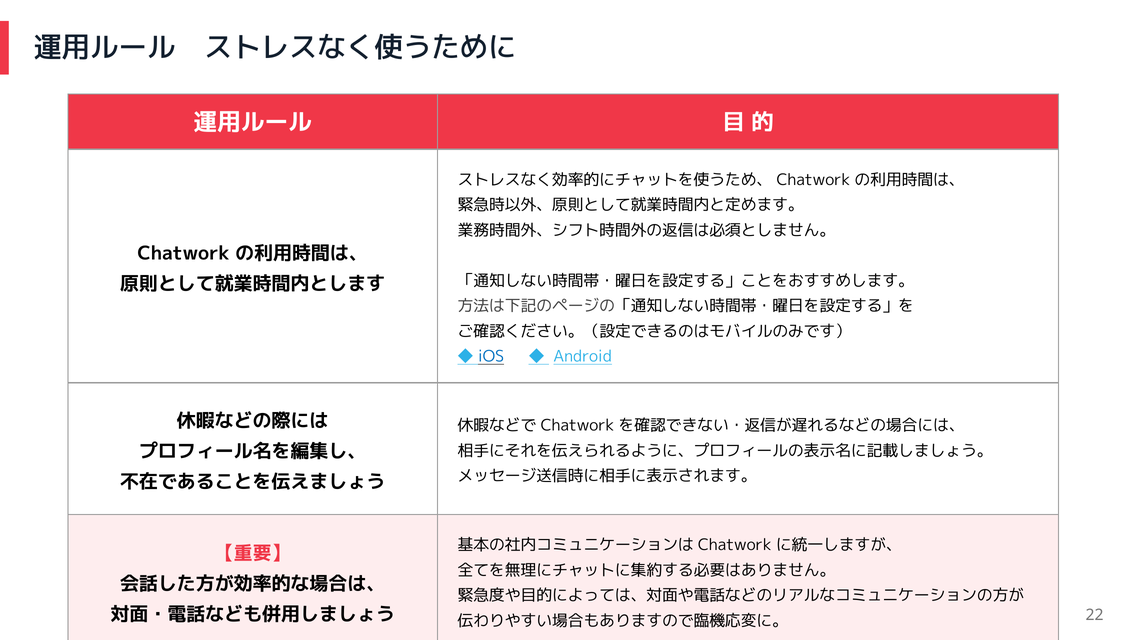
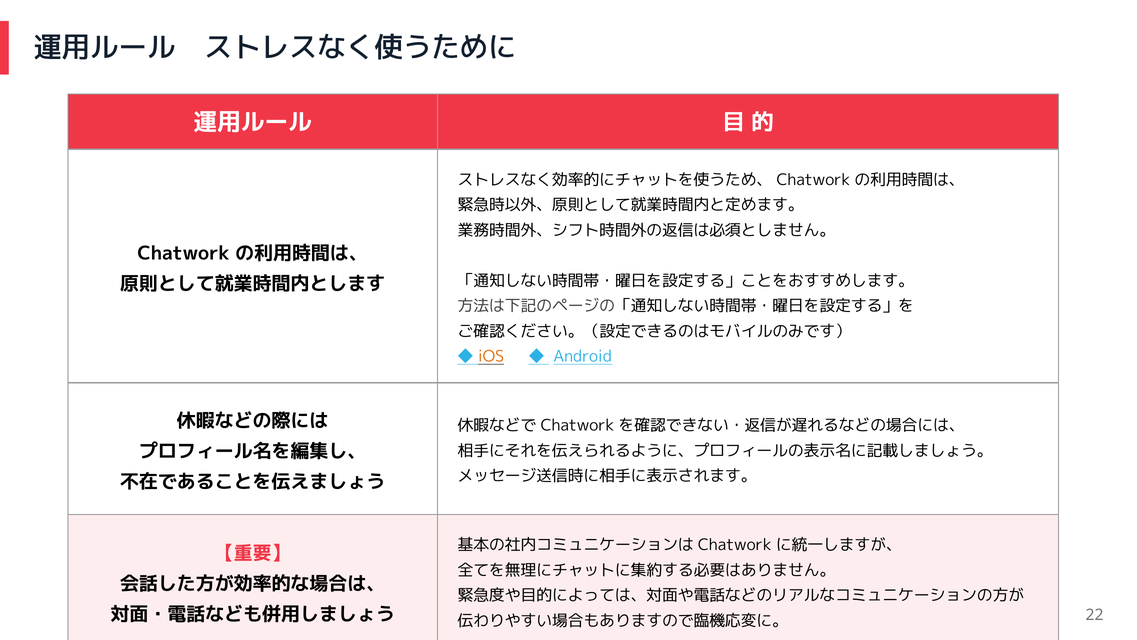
iOS colour: blue -> orange (491, 356)
